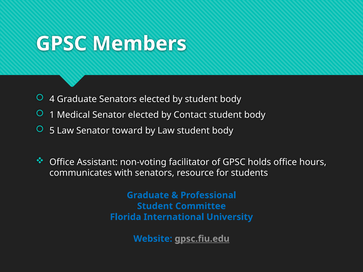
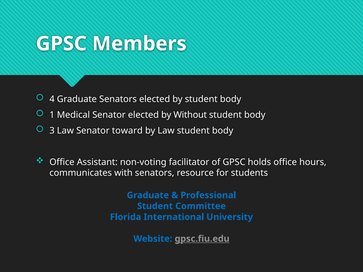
Contact: Contact -> Without (190, 115)
5: 5 -> 3 (52, 131)
